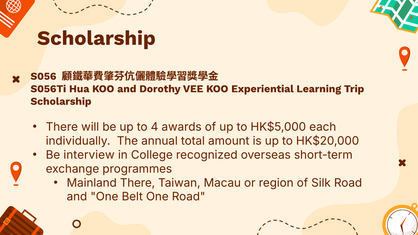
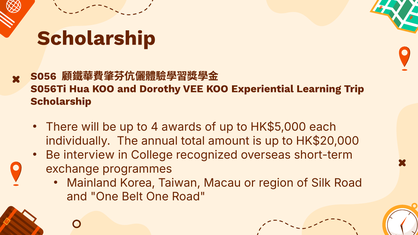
Mainland There: There -> Korea (138, 183)
